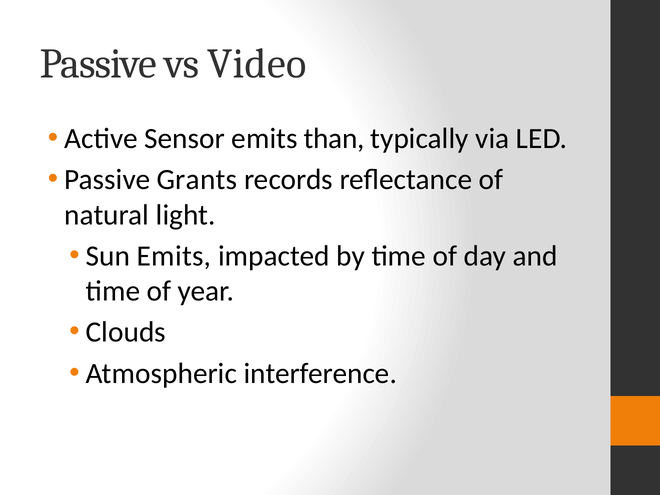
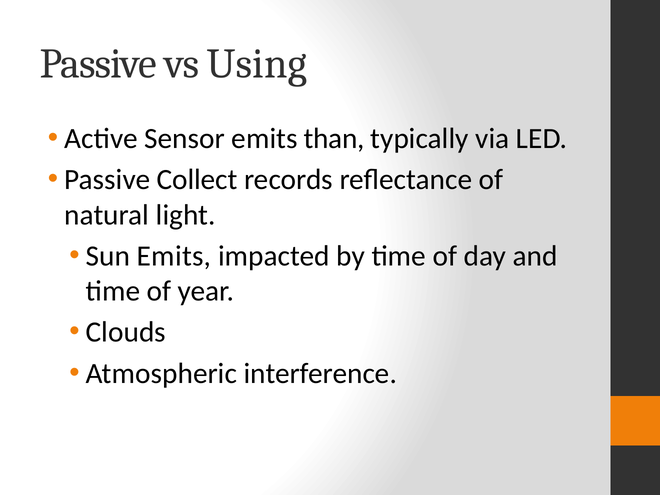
Video: Video -> Using (257, 64)
Grants: Grants -> Collect (197, 180)
